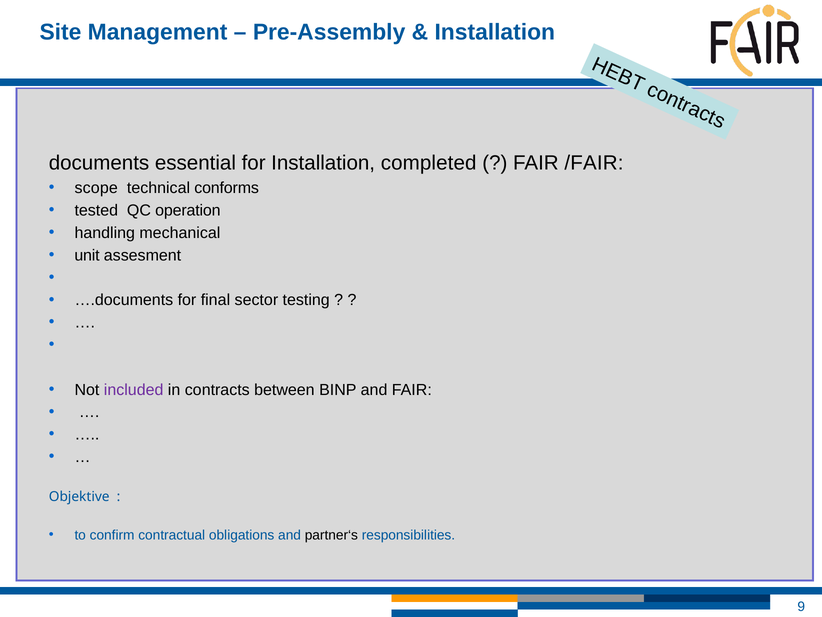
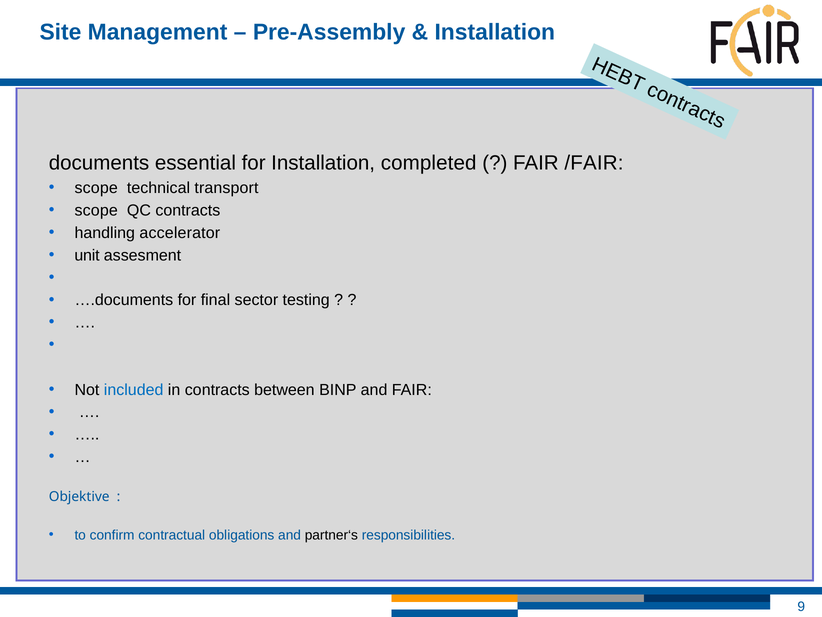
conforms: conforms -> transport (226, 188)
tested: tested -> scope (96, 210)
QC operation: operation -> contracts (188, 210)
mechanical: mechanical -> accelerator (180, 233)
included colour: purple -> blue (134, 389)
